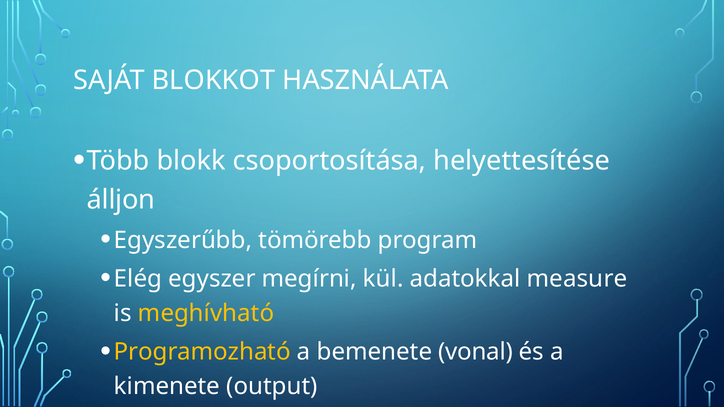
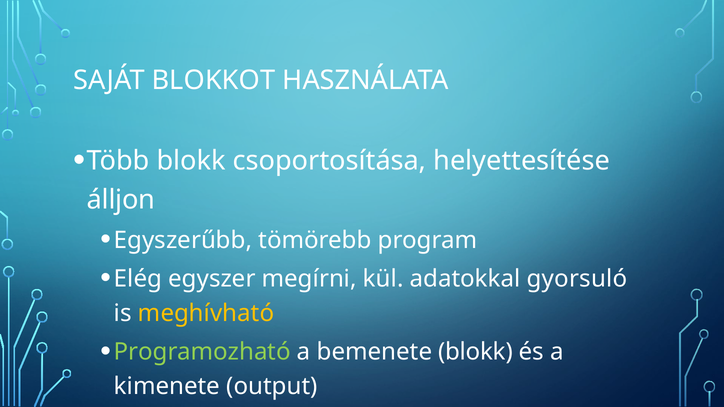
measure: measure -> gyorsuló (577, 279)
Programozható colour: yellow -> light green (202, 352)
bemenete vonal: vonal -> blokk (476, 352)
